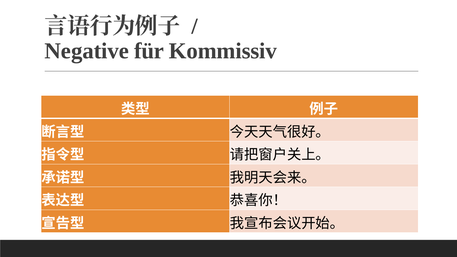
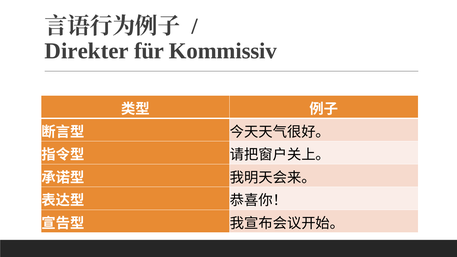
Negative: Negative -> Direkter (87, 51)
